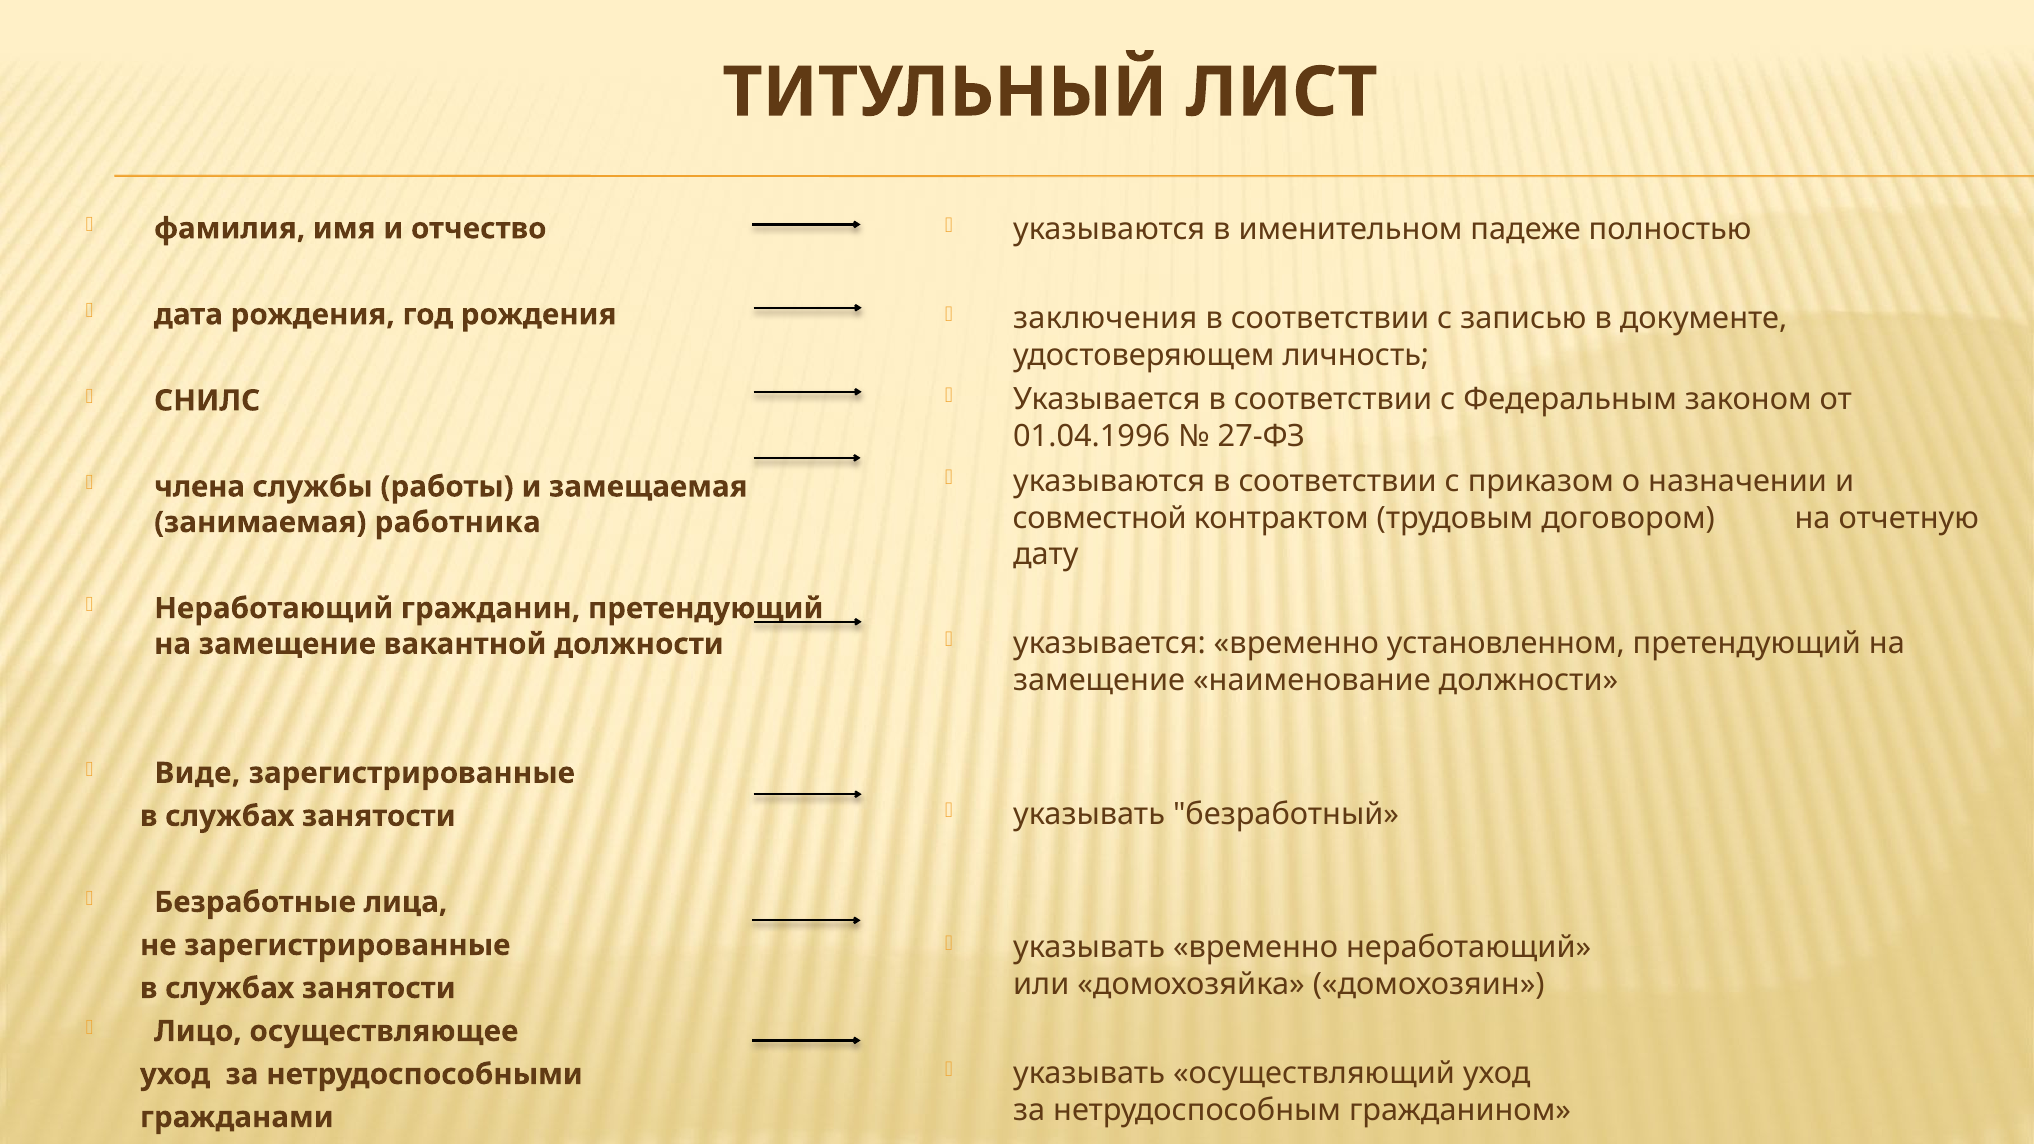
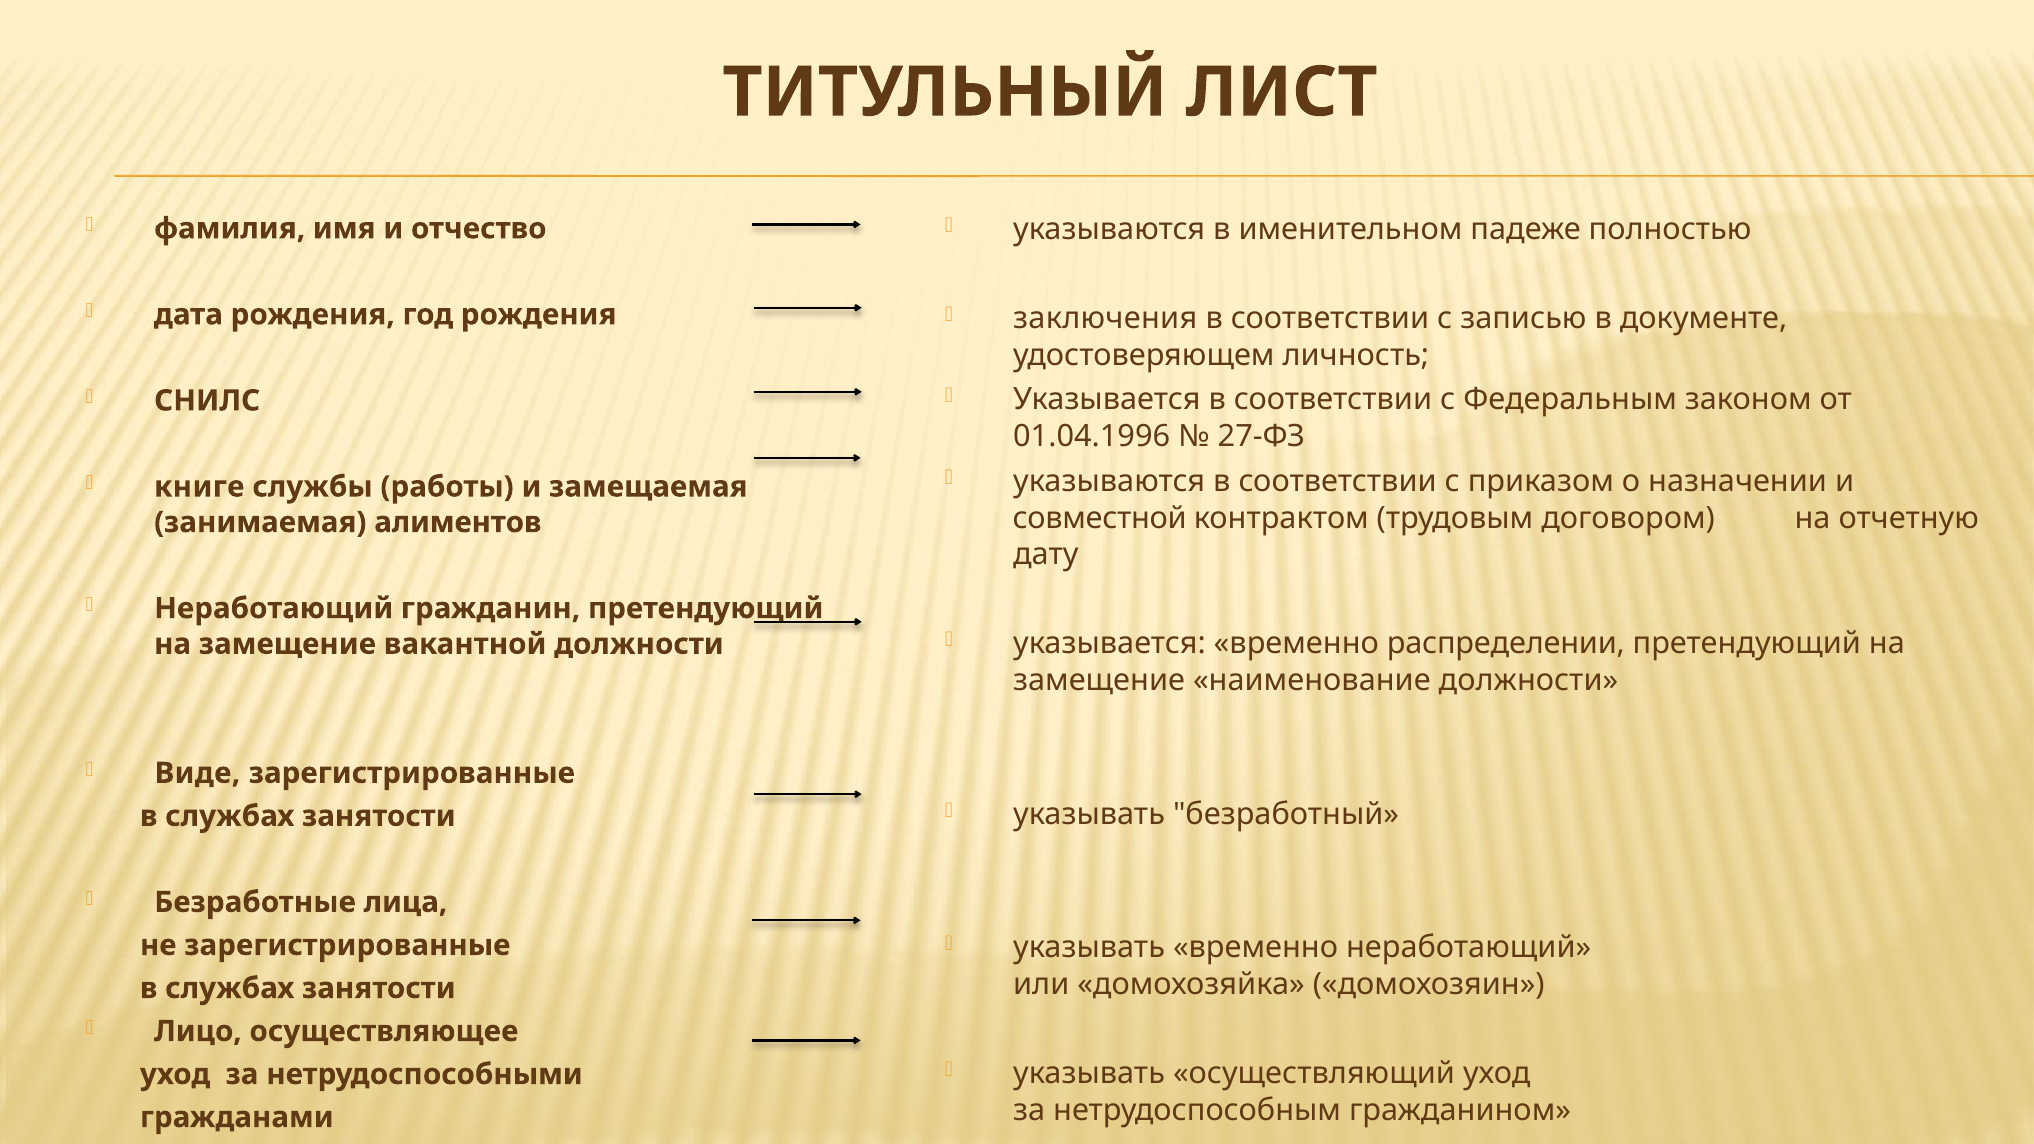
члена: члена -> книге (199, 487)
работника: работника -> алиментов (458, 522)
установленном: установленном -> распределении (1506, 644)
